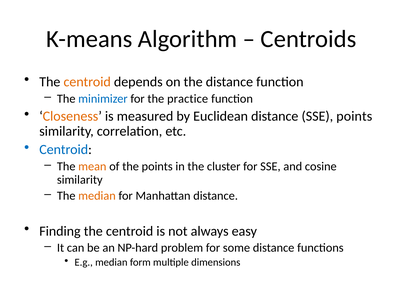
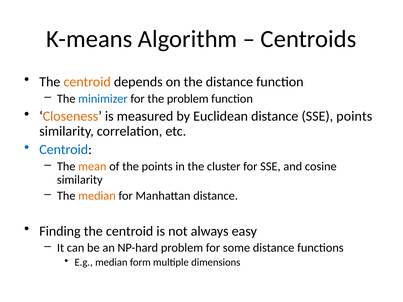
the practice: practice -> problem (188, 99)
